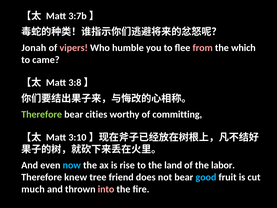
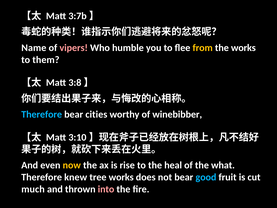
Jonah: Jonah -> Name (34, 48)
from colour: pink -> yellow (203, 48)
the which: which -> works (243, 48)
came: came -> them (46, 60)
Therefore colour: light green -> light blue (42, 114)
committing: committing -> winebibber (177, 114)
now colour: light blue -> yellow (72, 165)
land: land -> heal (173, 165)
labor: labor -> what (223, 165)
tree friend: friend -> works (121, 177)
